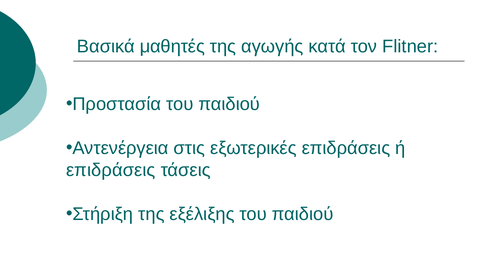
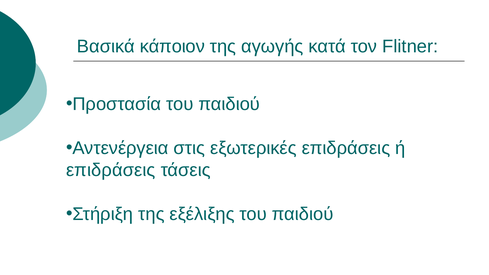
μαθητές: μαθητές -> κάποιον (172, 46)
